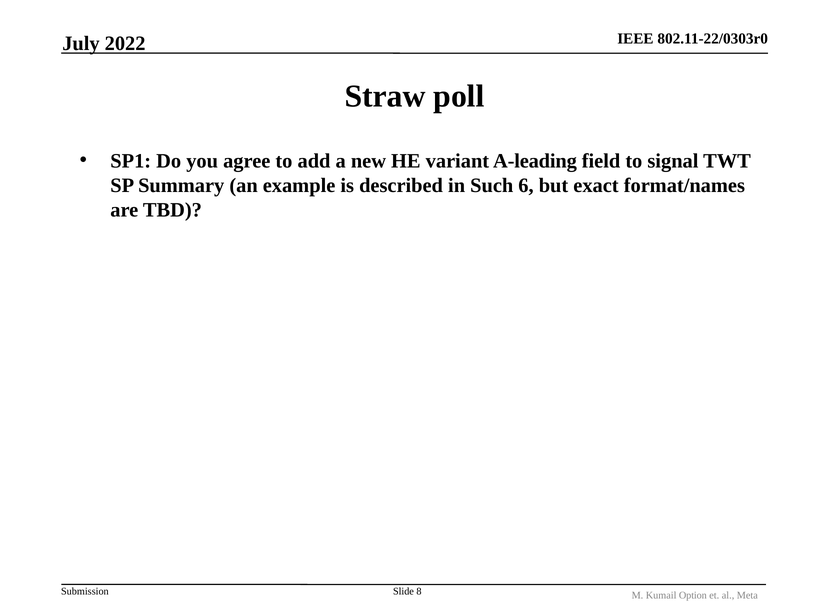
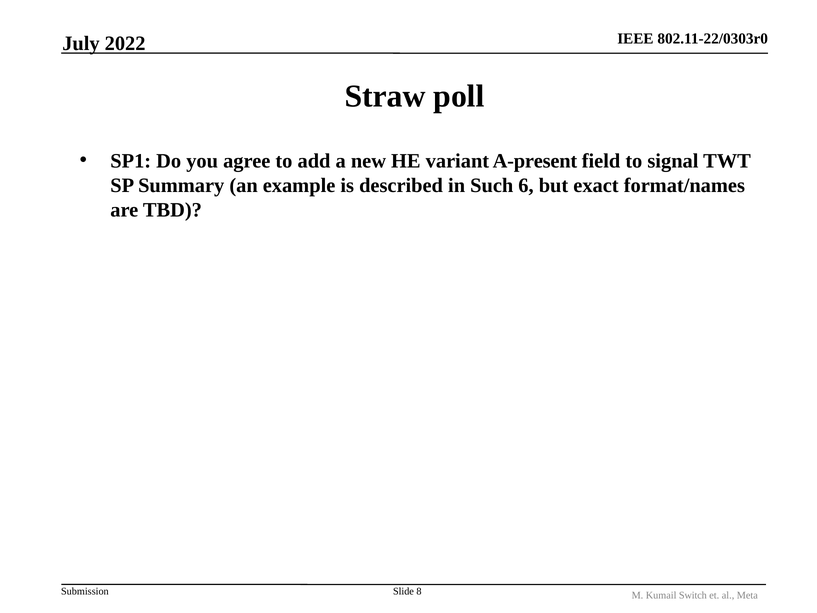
A-leading: A-leading -> A-present (535, 161)
Option: Option -> Switch (693, 595)
